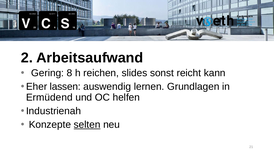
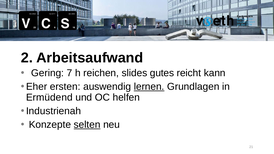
8: 8 -> 7 (69, 73)
sonst: sonst -> gutes (162, 73)
lassen: lassen -> ersten (65, 87)
lernen underline: none -> present (149, 87)
